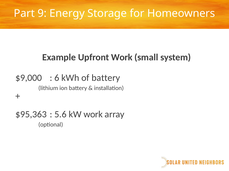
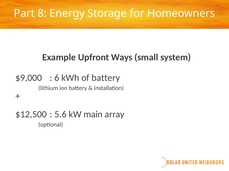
9: 9 -> 8 (42, 13)
Work: Work -> Ways (122, 57)
$95,363: $95,363 -> $12,500 (31, 115)
kW work: work -> main (93, 115)
